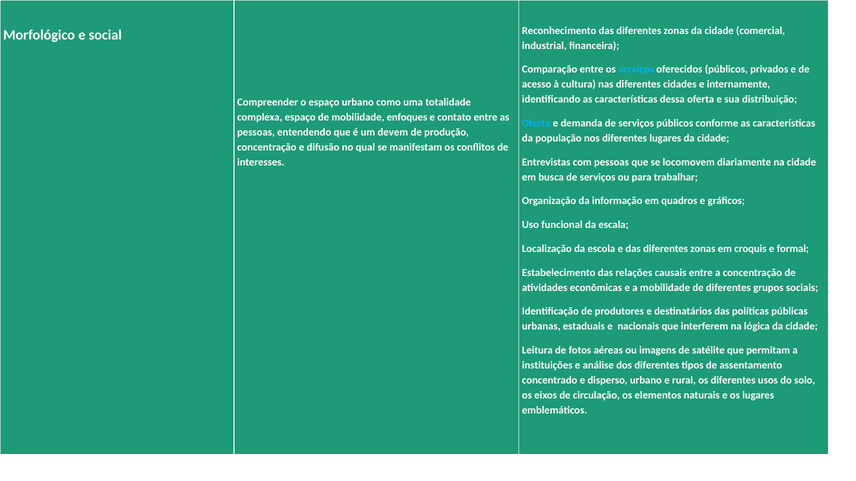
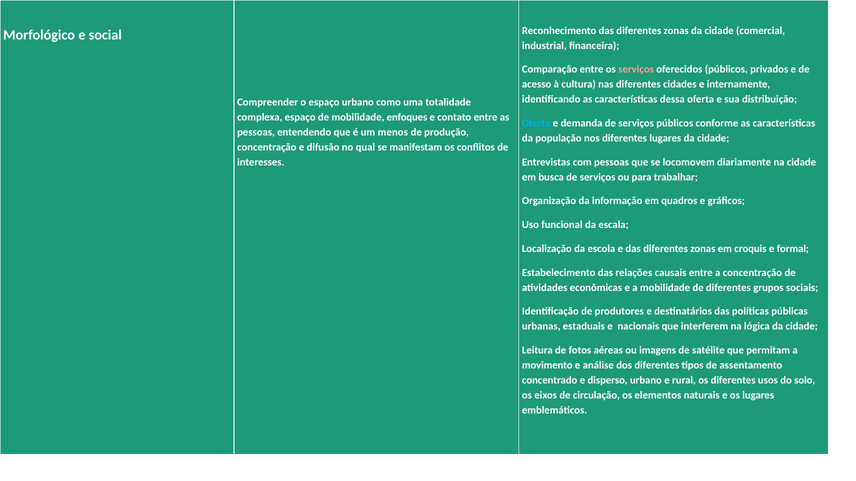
serviços colour: light blue -> pink (636, 69)
devem: devem -> menos (393, 132)
instituições: instituições -> movimento (547, 366)
